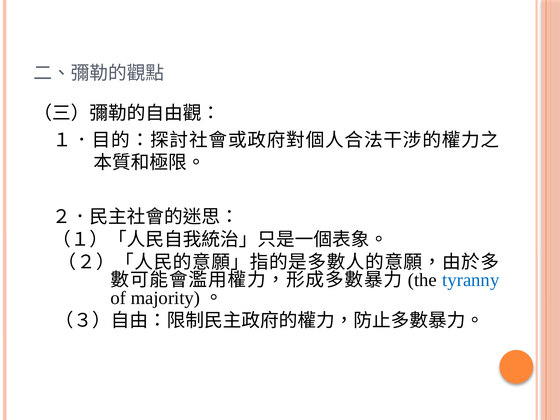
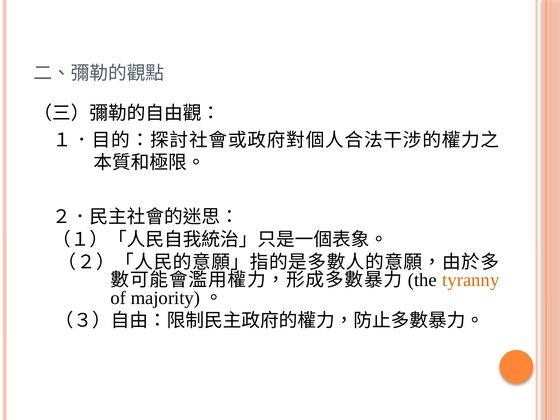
tyranny colour: blue -> orange (471, 280)
